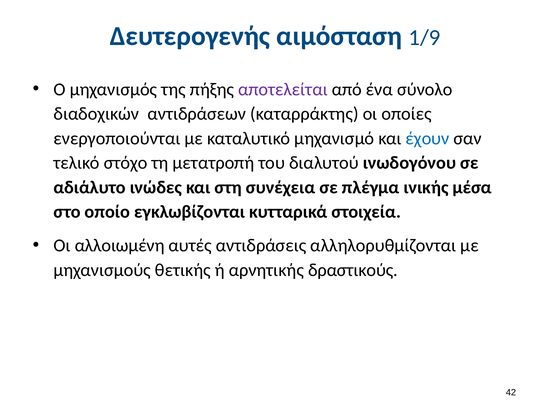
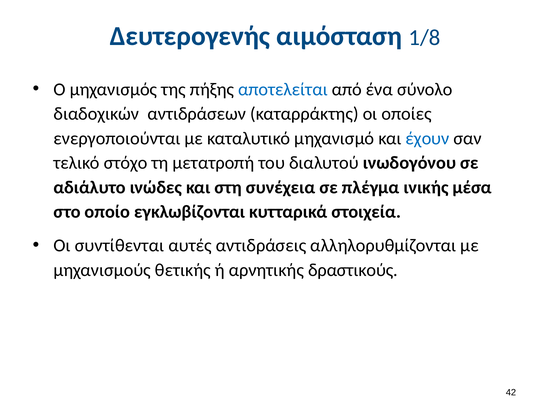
1/9: 1/9 -> 1/8 (424, 38)
αποτελείται colour: purple -> blue (283, 89)
αλλοιωμένη: αλλοιωμένη -> συντίθενται (120, 246)
